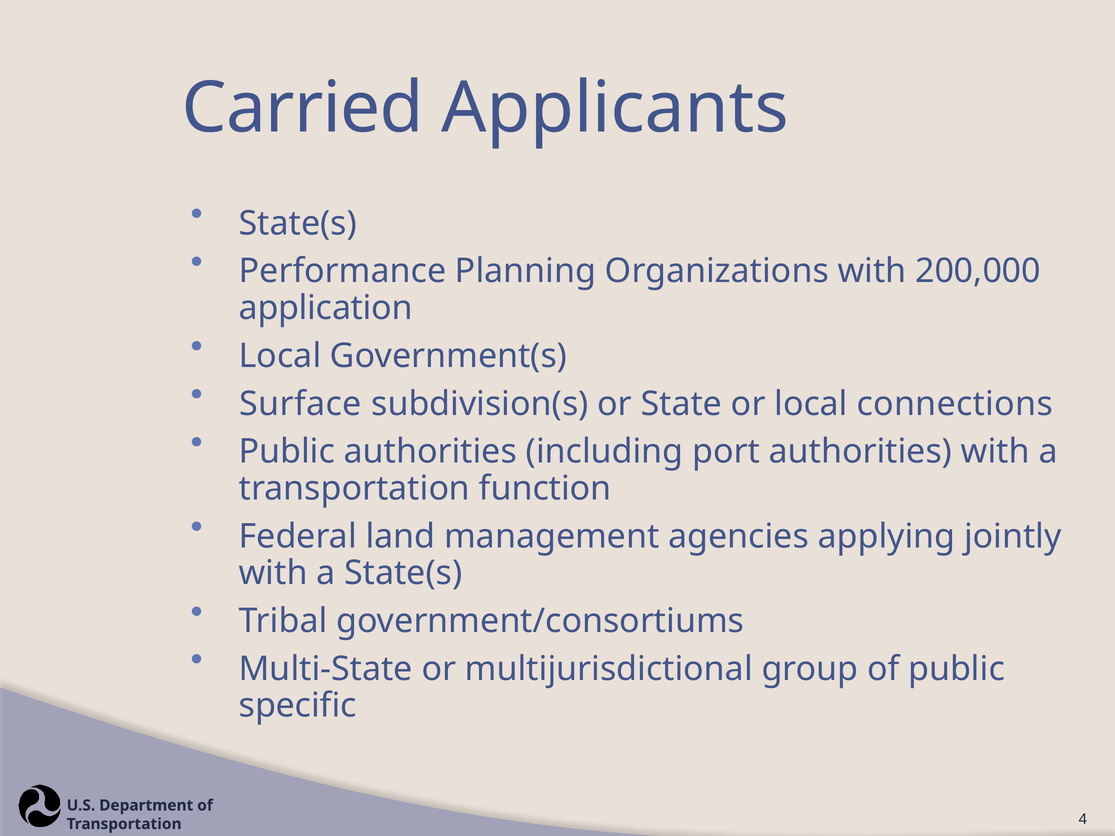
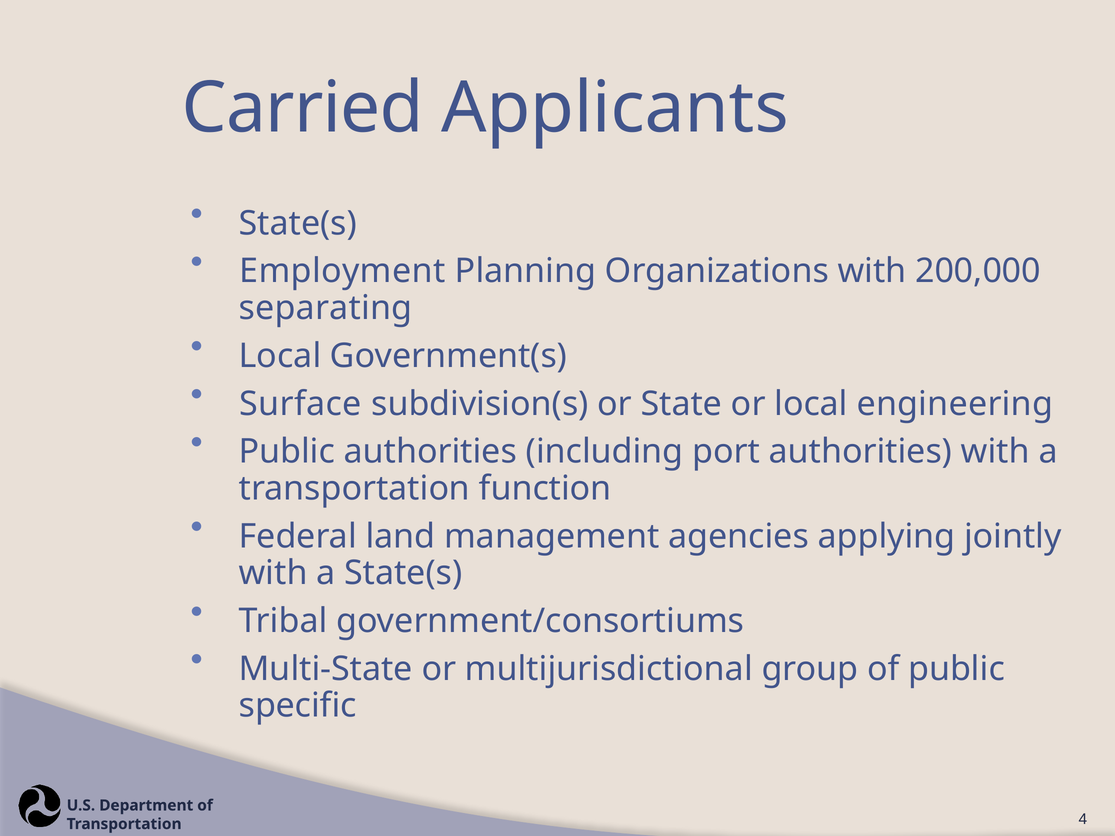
Performance: Performance -> Employment (342, 271)
application: application -> separating (326, 308)
connections: connections -> engineering (955, 404)
